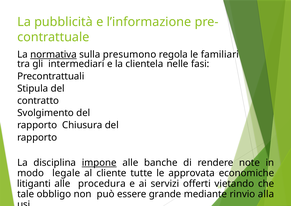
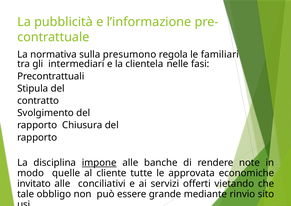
normativa underline: present -> none (54, 54)
legale: legale -> quelle (66, 173)
litiganti: litiganti -> invitato (34, 183)
procedura: procedura -> conciliativi (102, 183)
alla: alla -> sito (266, 194)
